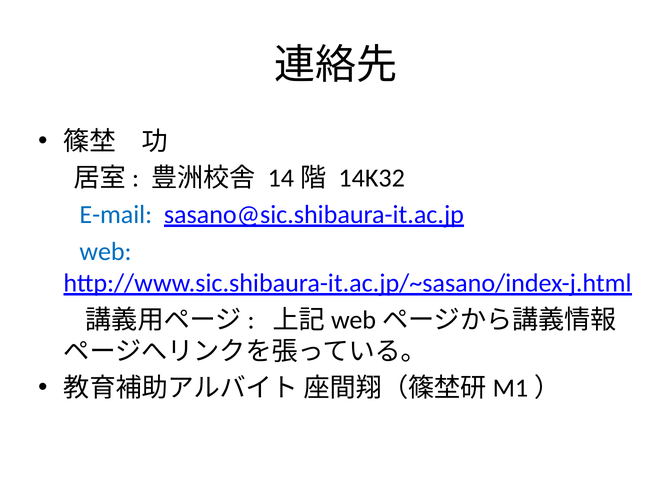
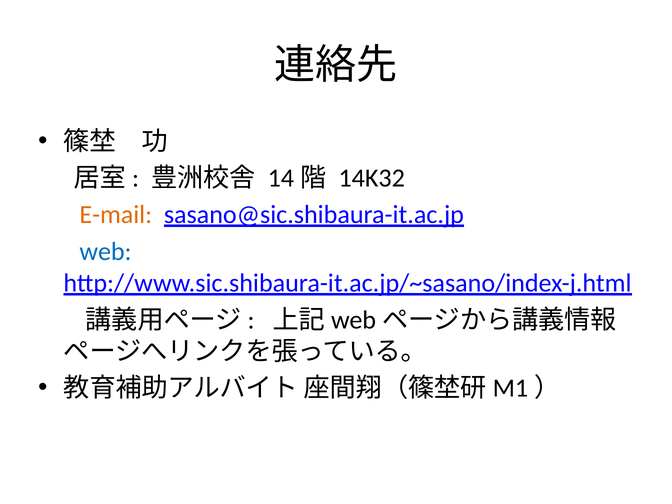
E-mail colour: blue -> orange (116, 215)
